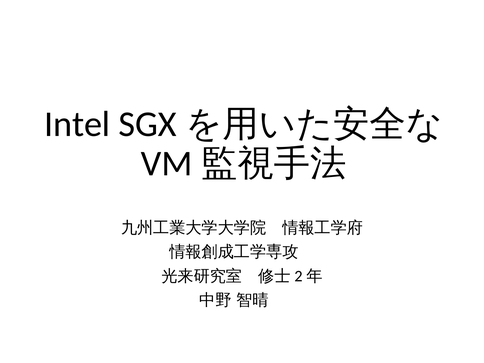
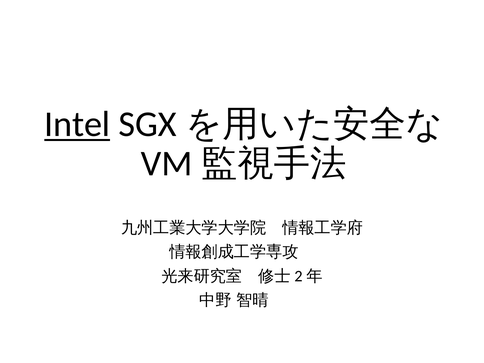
Intel underline: none -> present (77, 124)
